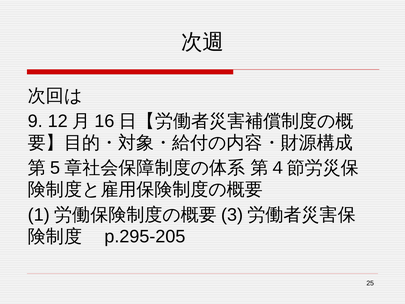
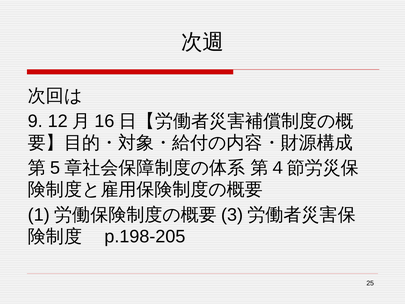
p.295-205: p.295-205 -> p.198-205 (145, 236)
